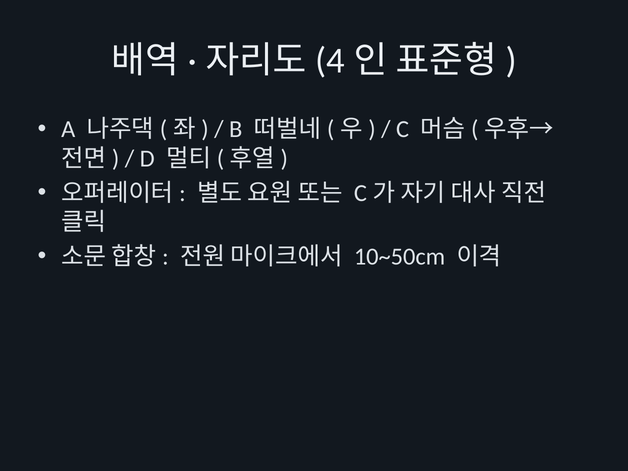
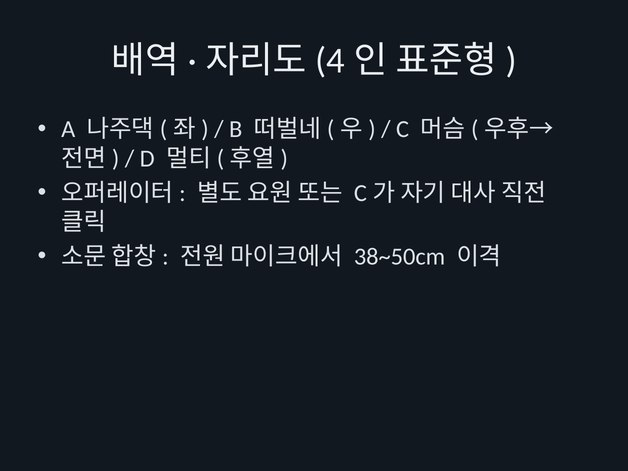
10~50cm: 10~50cm -> 38~50cm (400, 256)
